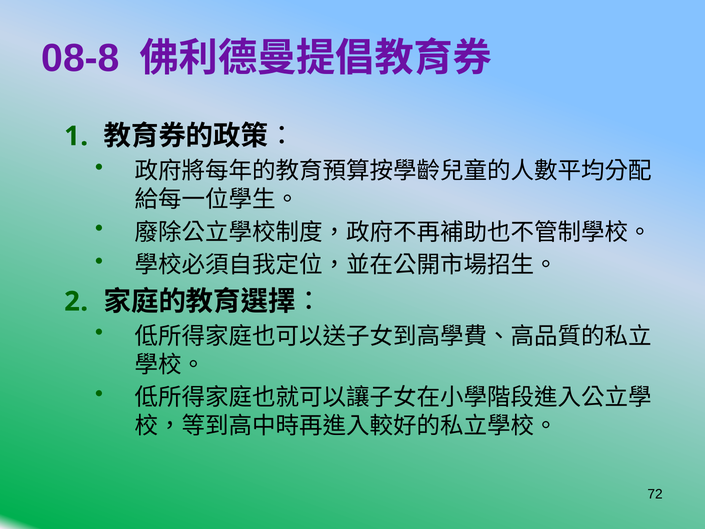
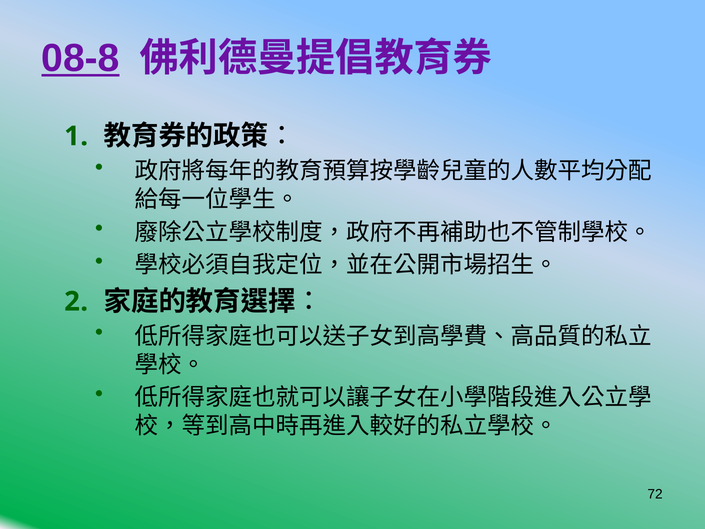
08-8 underline: none -> present (81, 58)
